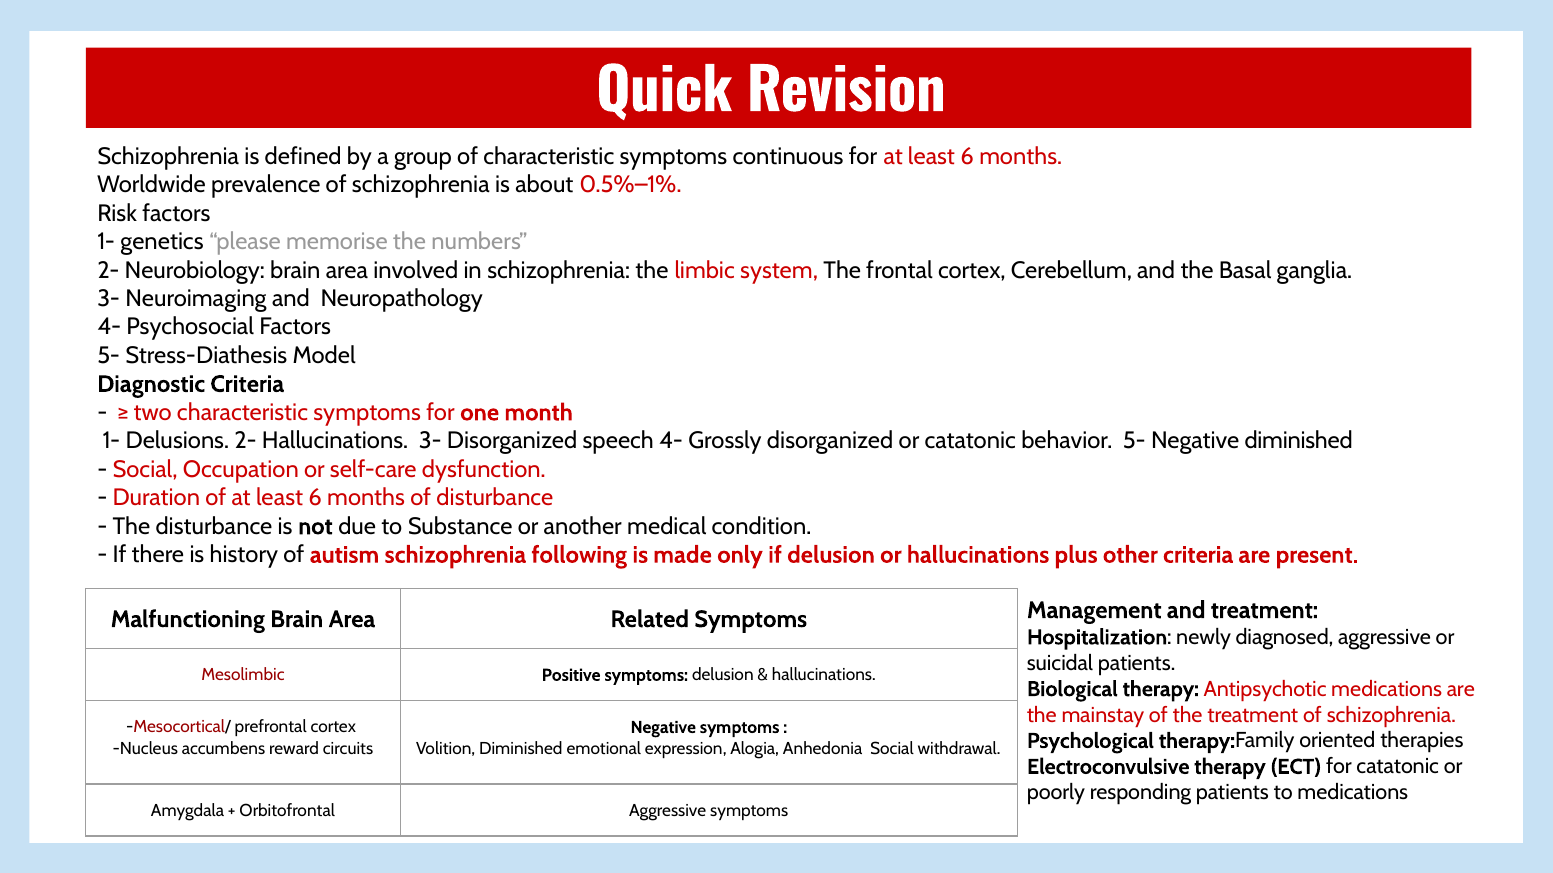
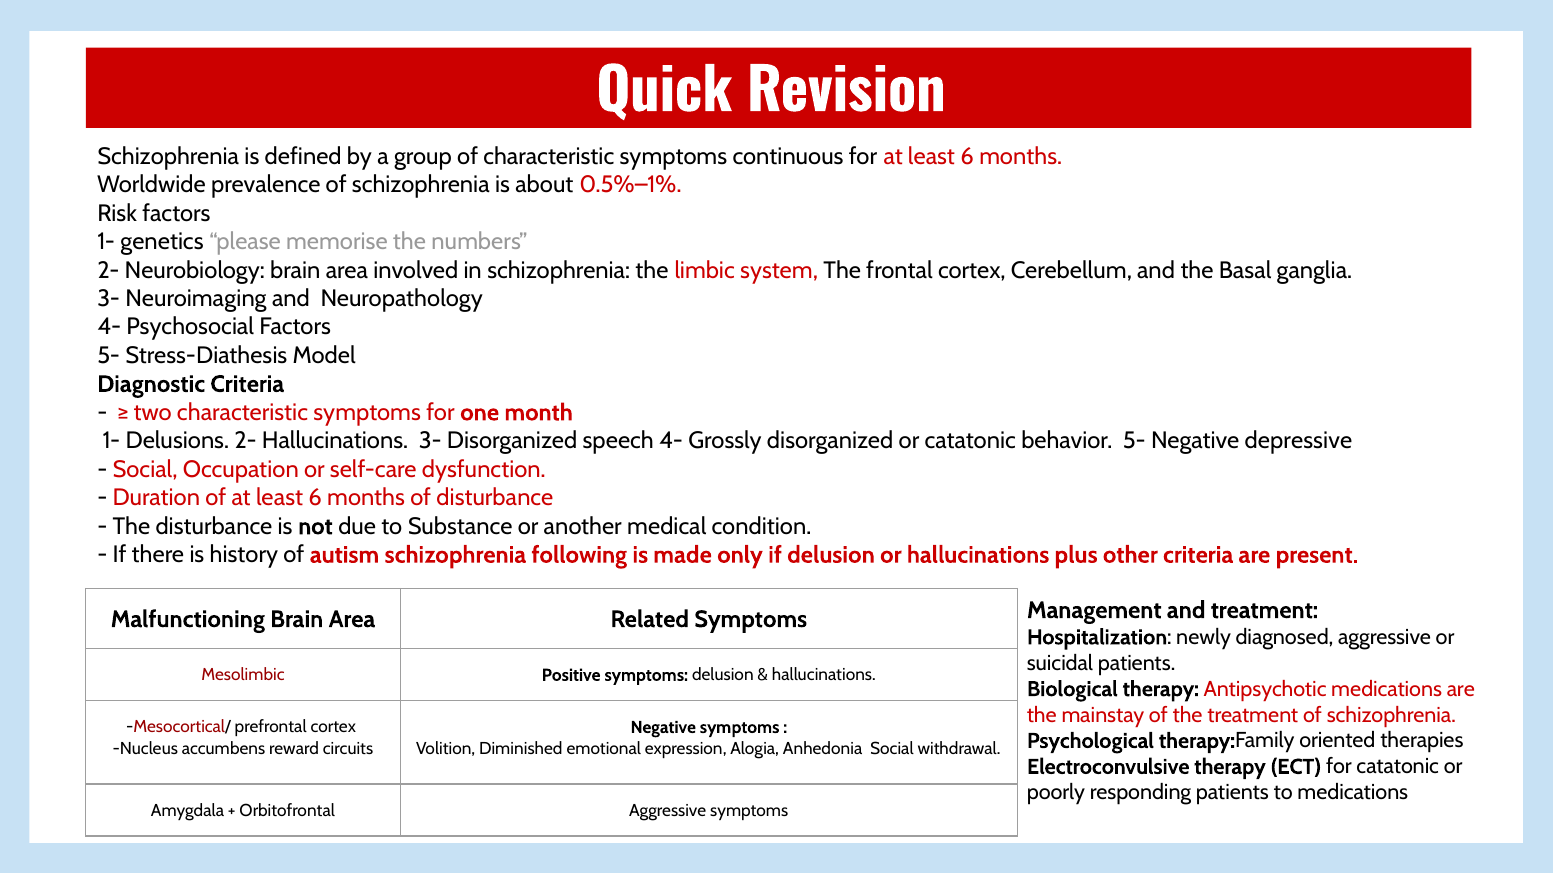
Negative diminished: diminished -> depressive (1298, 441)
